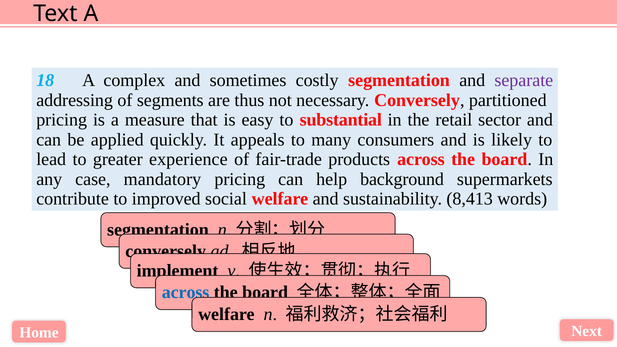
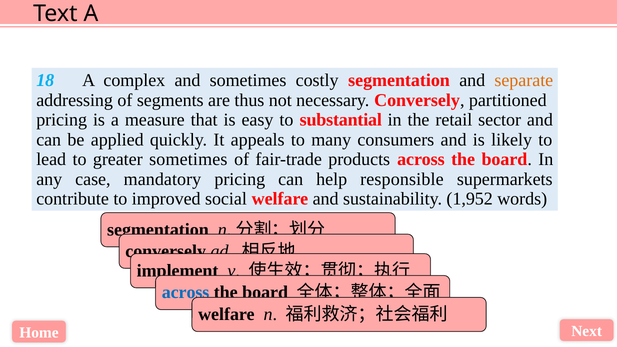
separate colour: purple -> orange (524, 80)
greater experience: experience -> sometimes (188, 159)
background: background -> responsible (402, 179)
8,413: 8,413 -> 1,952 (470, 199)
